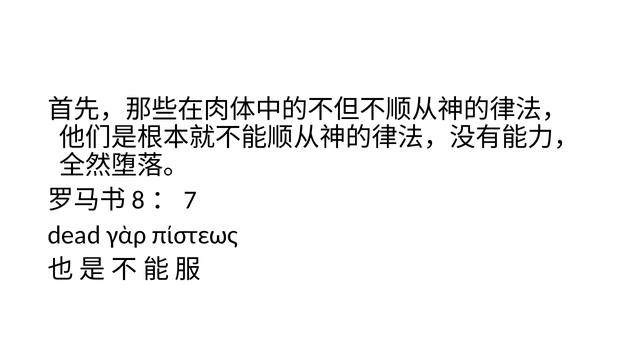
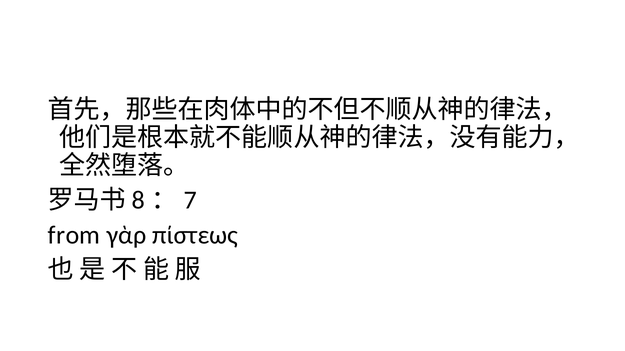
dead: dead -> from (74, 235)
